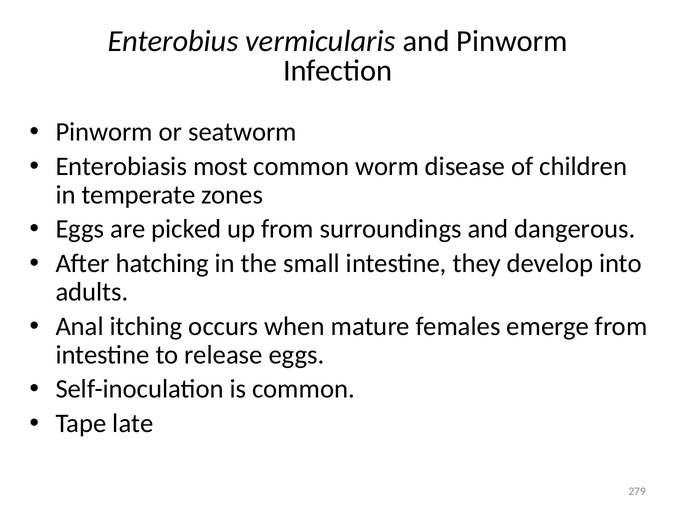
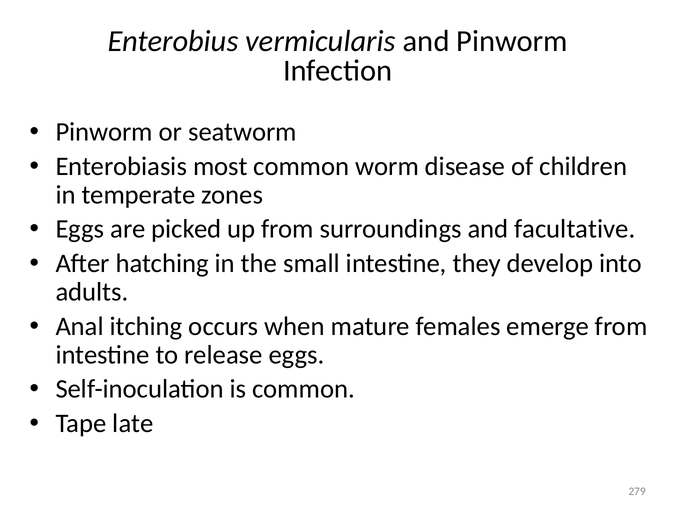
dangerous: dangerous -> facultative (575, 229)
